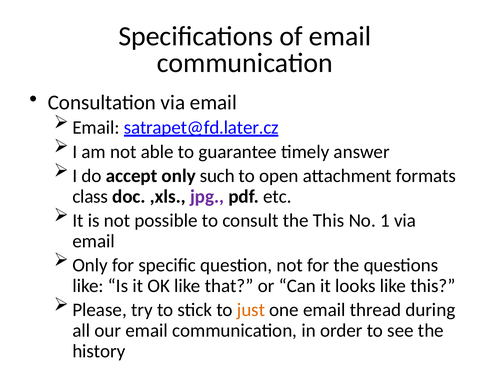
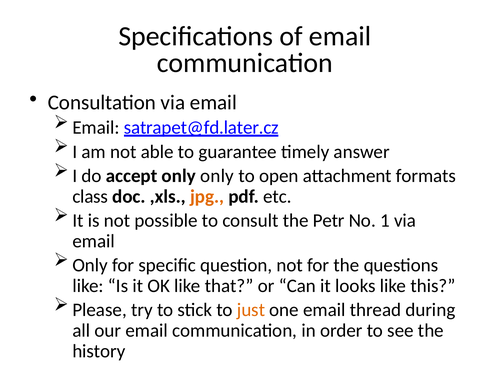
only such: such -> only (217, 176)
jpg colour: purple -> orange (207, 196)
the This: This -> Petr (329, 220)
